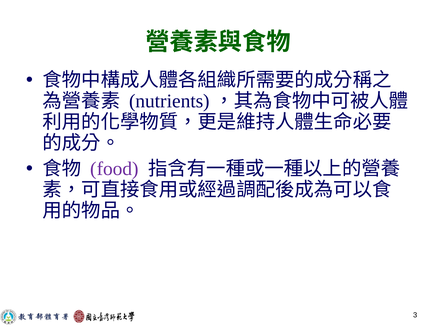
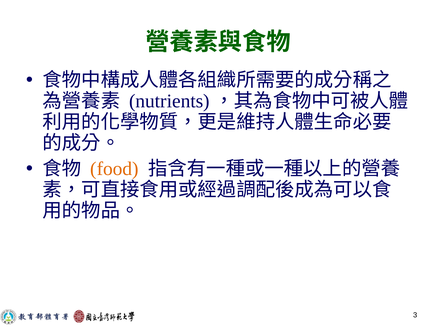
food colour: purple -> orange (114, 169)
